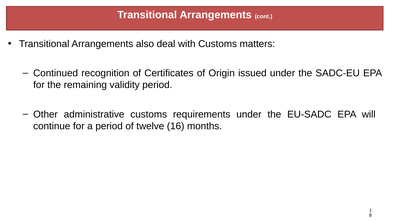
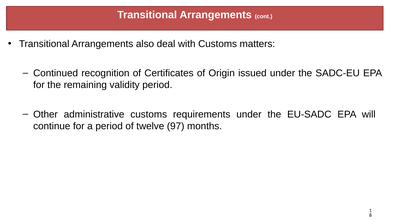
16: 16 -> 97 (176, 126)
